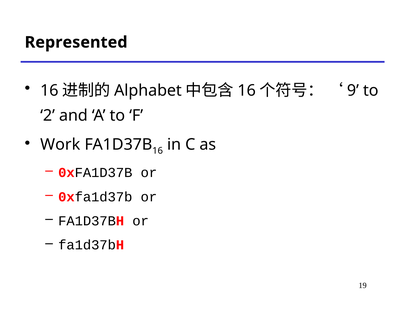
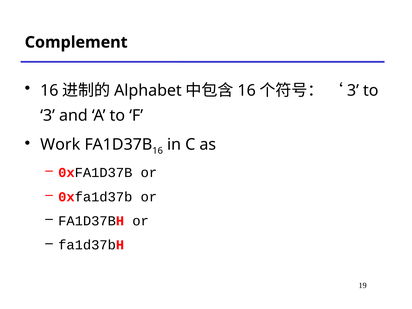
Represented: Represented -> Complement (76, 42)
9: 9 -> 3 (353, 91)
2: 2 -> 3 (48, 116)
